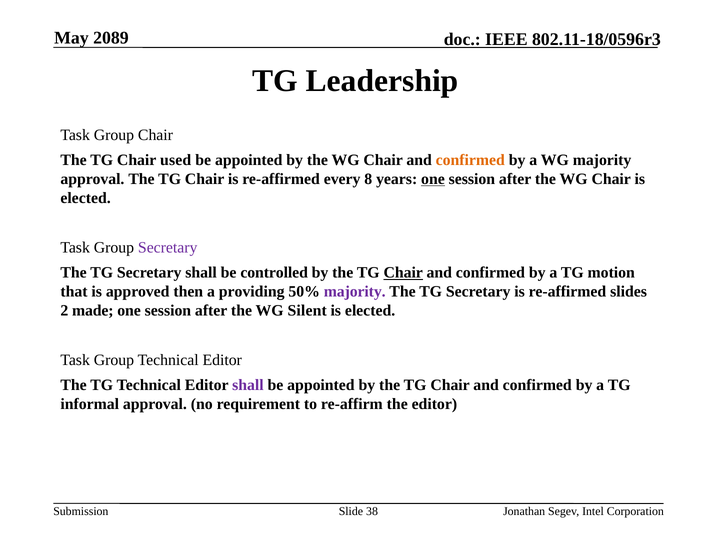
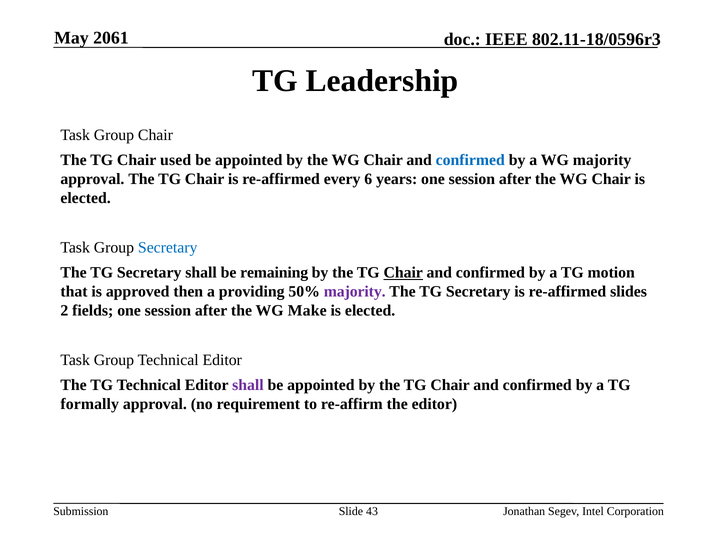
2089: 2089 -> 2061 (111, 38)
confirmed colour: orange -> blue (470, 160)
8: 8 -> 6 (368, 179)
one underline: present -> none (433, 179)
Secretary colour: purple -> blue (168, 248)
controlled: controlled -> remaining (274, 273)
made: made -> fields (93, 311)
Silent: Silent -> Make (307, 311)
informal: informal -> formally (90, 404)
38: 38 -> 43 (372, 511)
